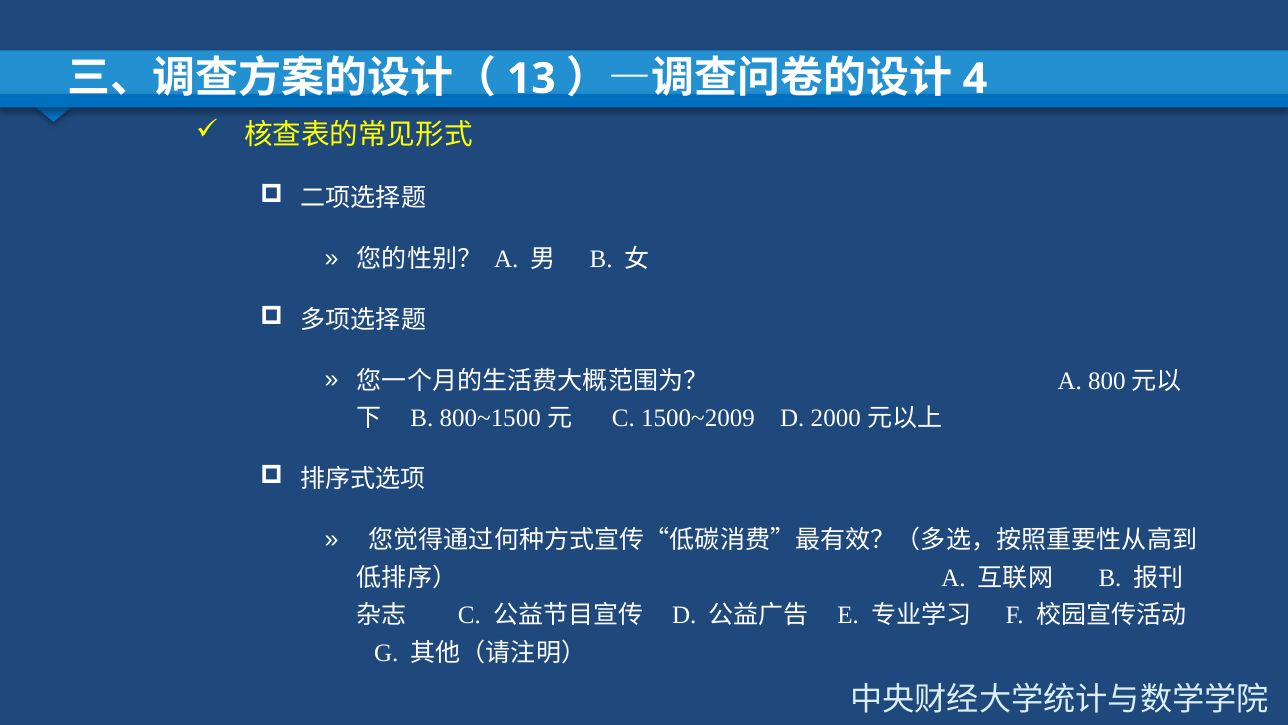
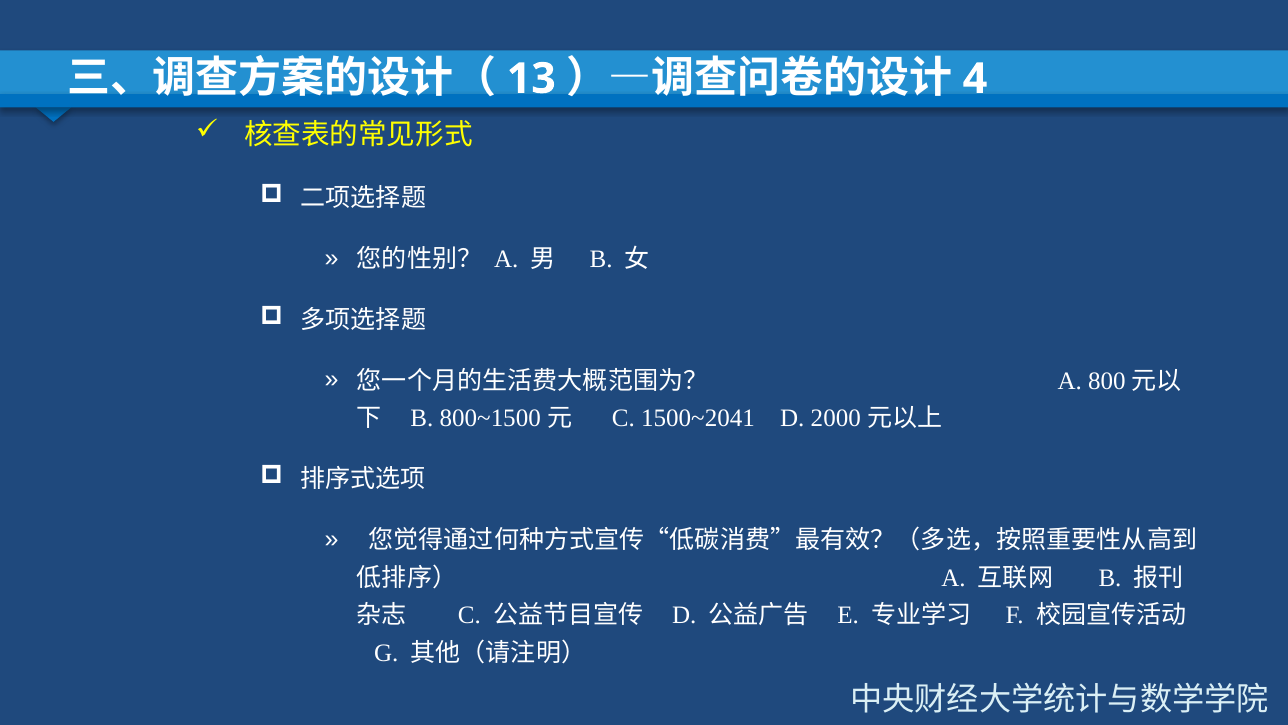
1500~2009: 1500~2009 -> 1500~2041 (698, 418)
